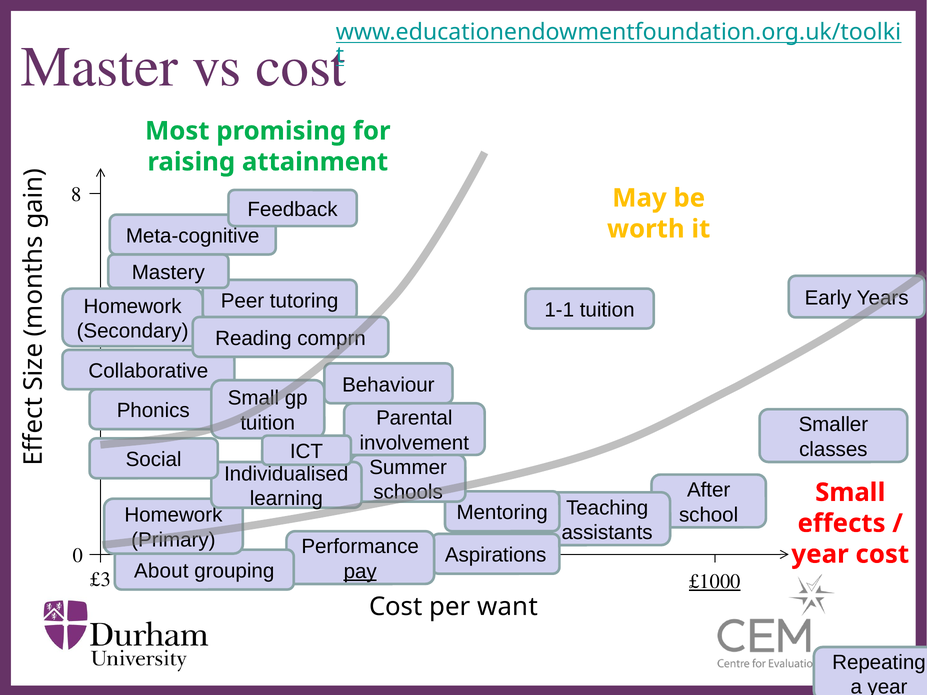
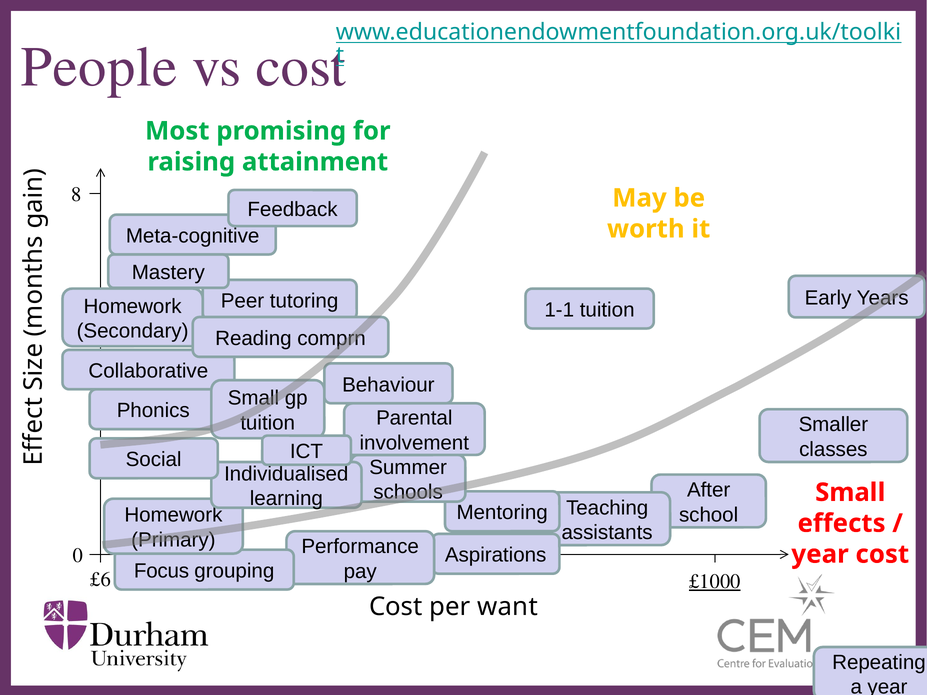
Master: Master -> People (99, 67)
About: About -> Focus (162, 571)
pay underline: present -> none (360, 572)
£3: £3 -> £6 (101, 580)
